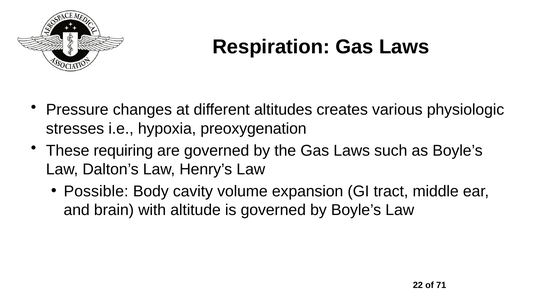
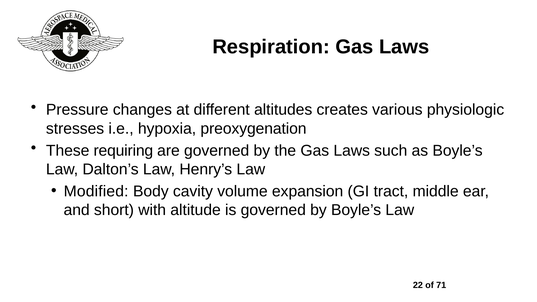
Possible: Possible -> Modified (96, 191)
brain: brain -> short (114, 210)
